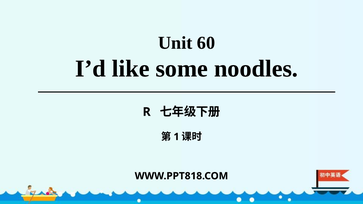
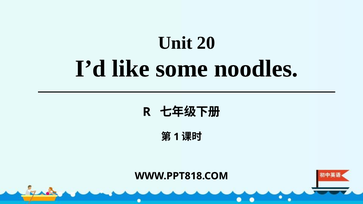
60: 60 -> 20 (206, 43)
